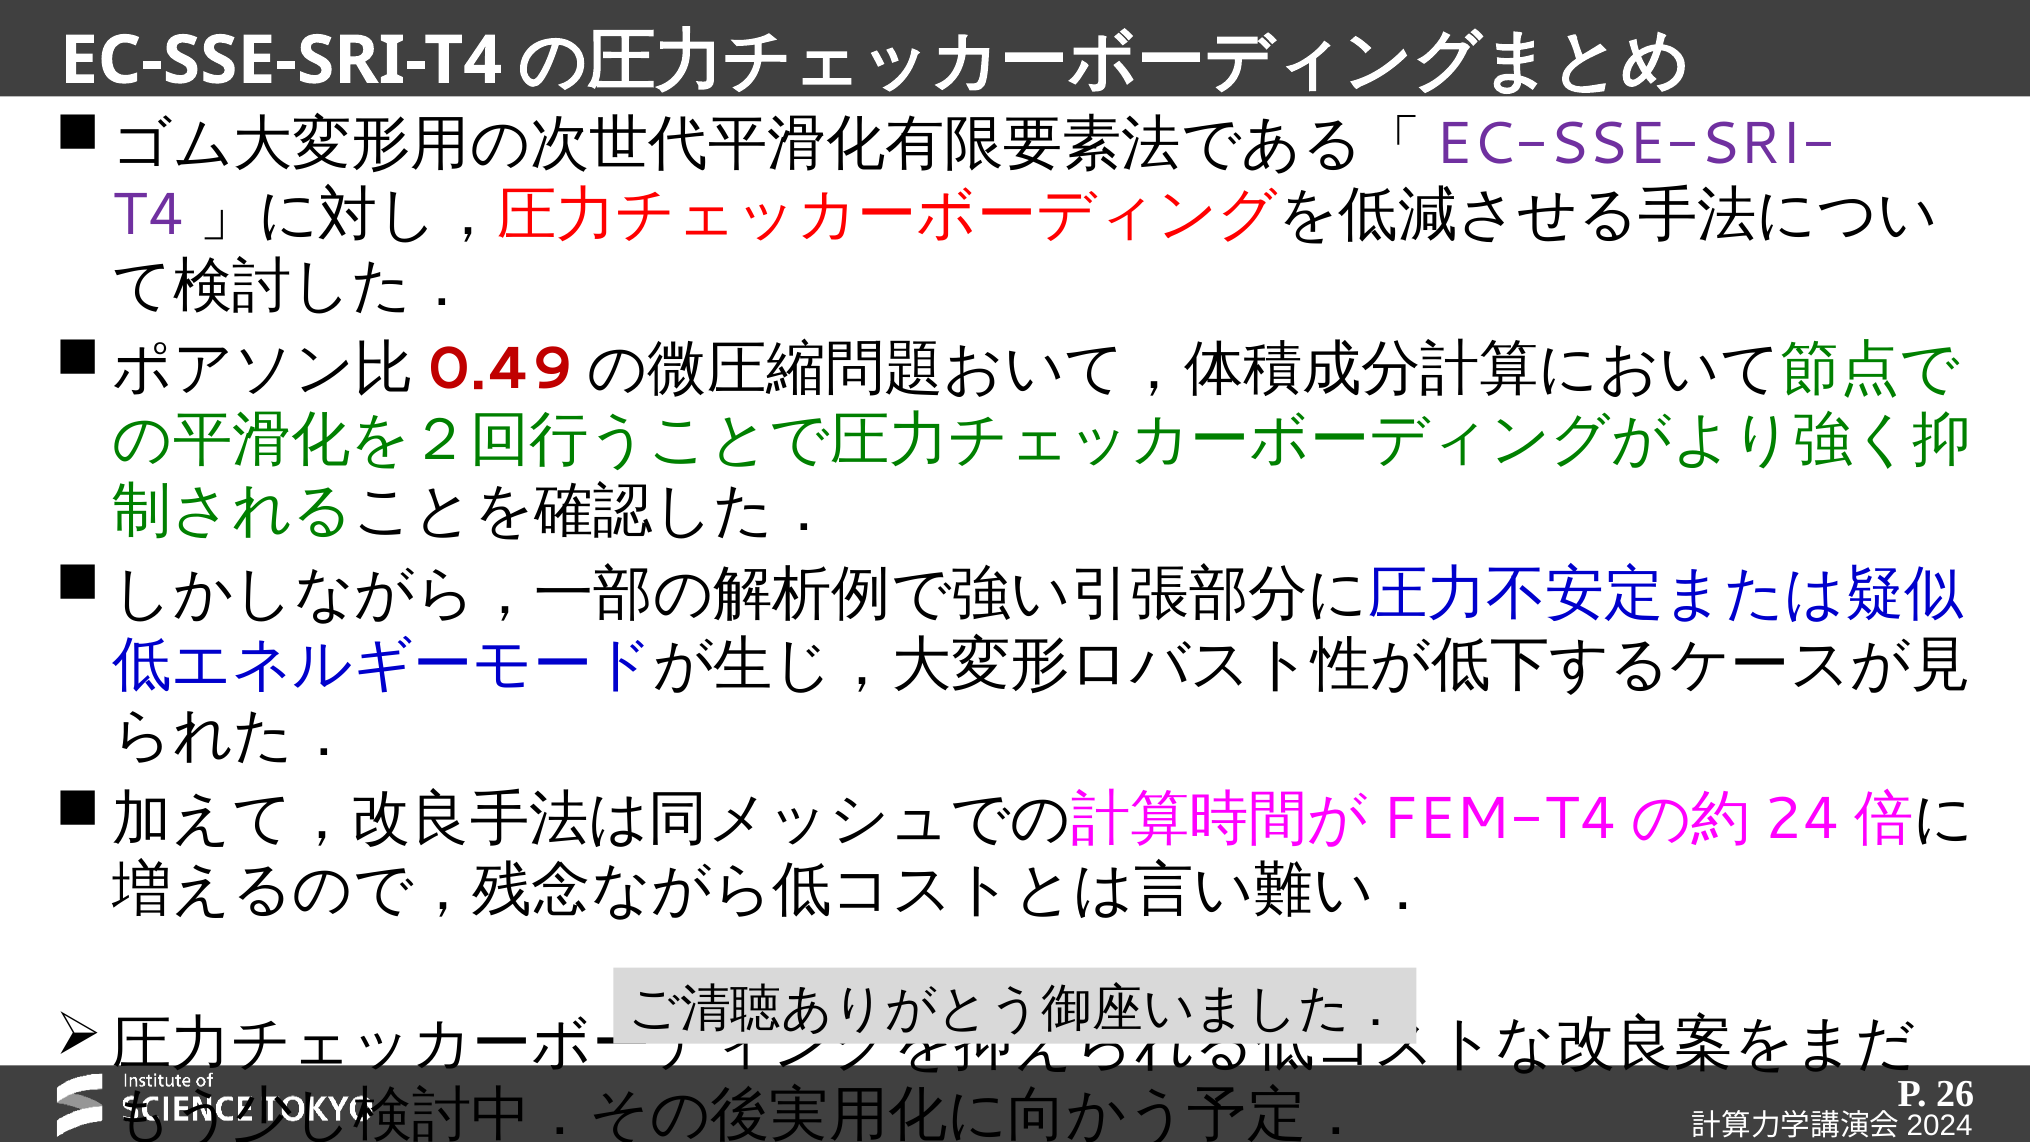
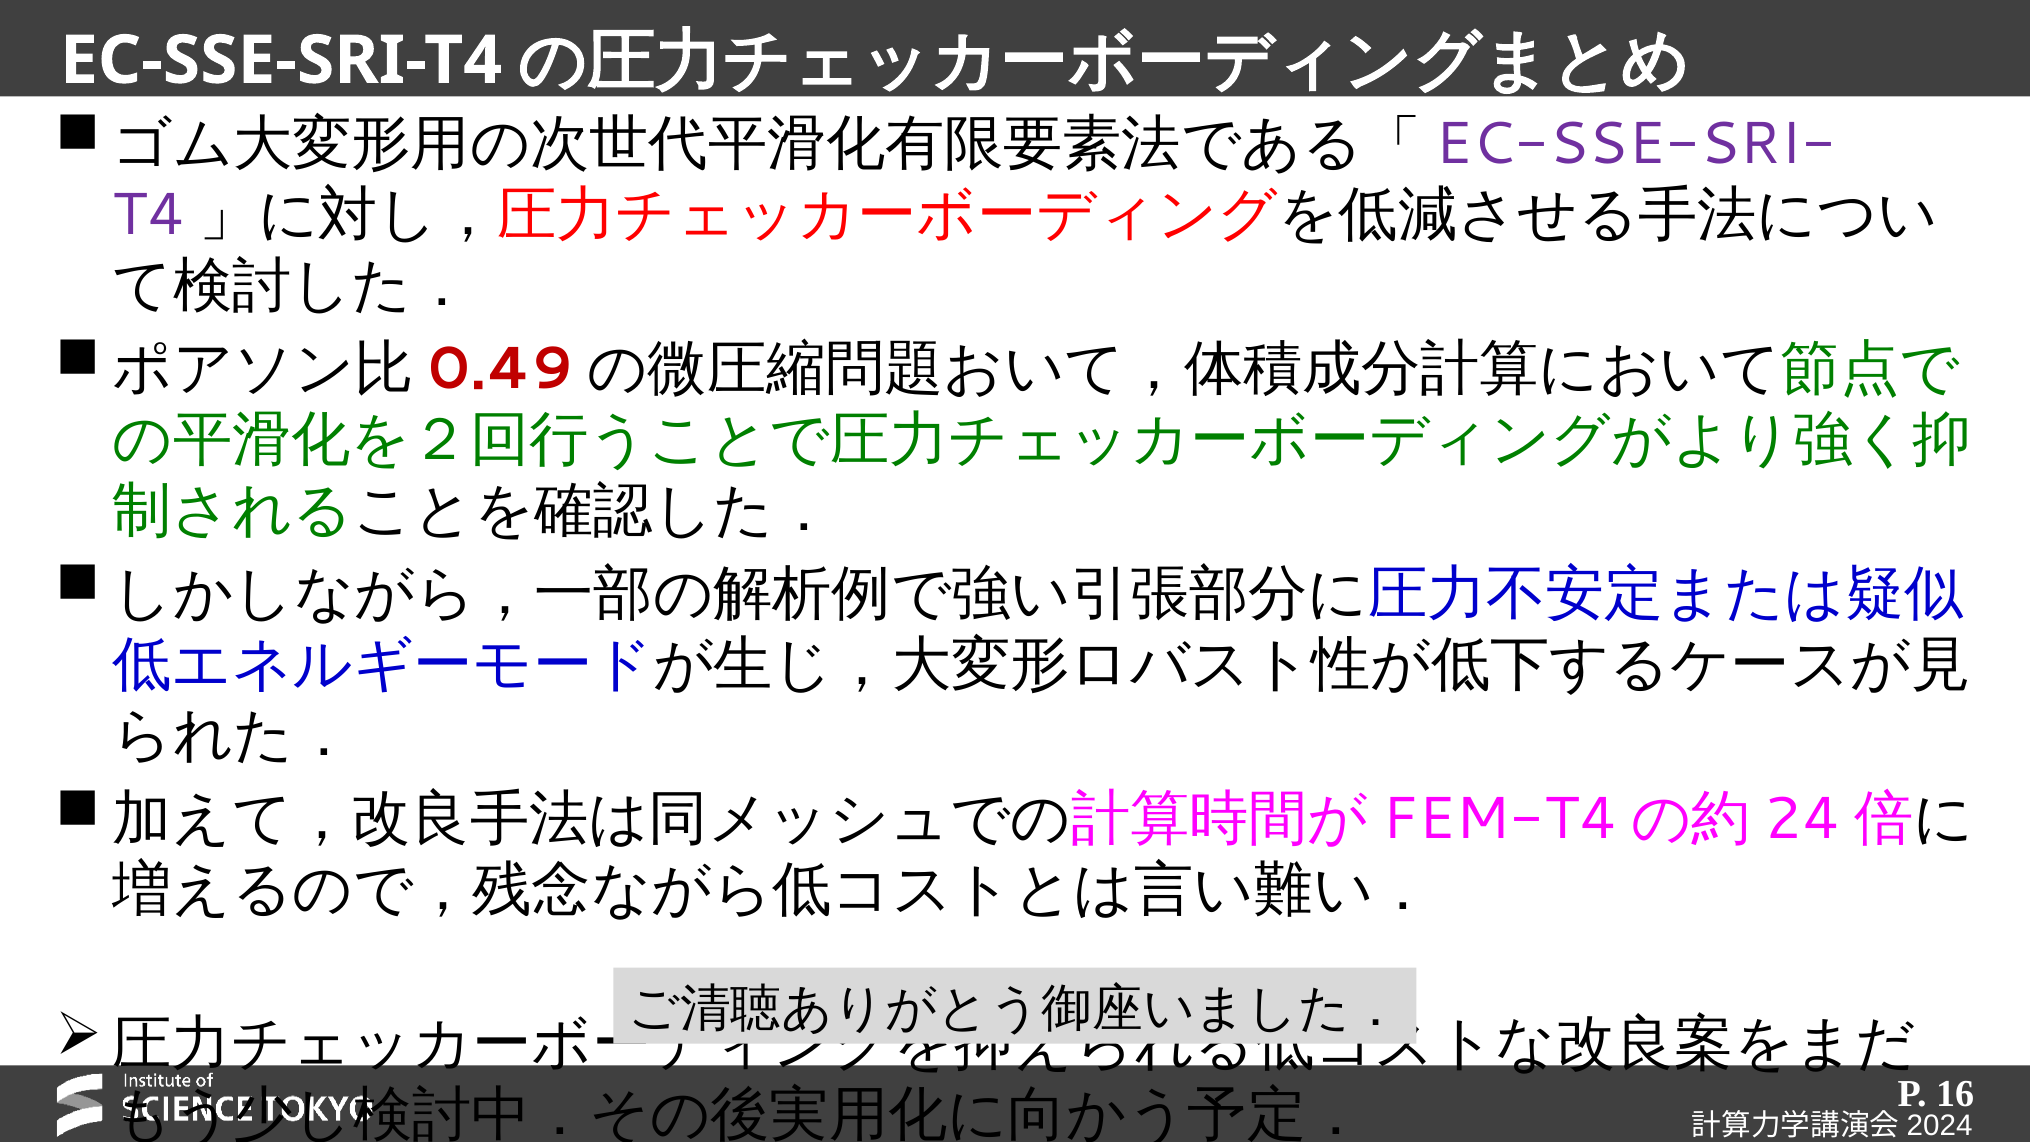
26: 26 -> 16 (1955, 1094)
